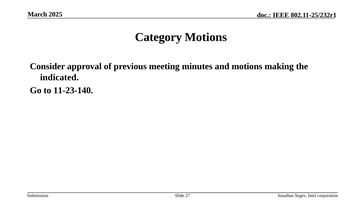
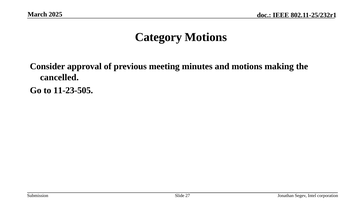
indicated: indicated -> cancelled (59, 77)
11-23-140: 11-23-140 -> 11-23-505 (73, 90)
